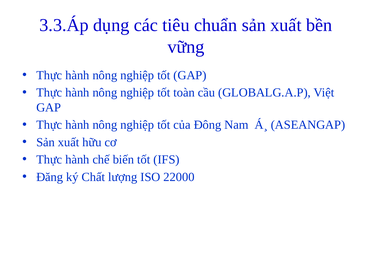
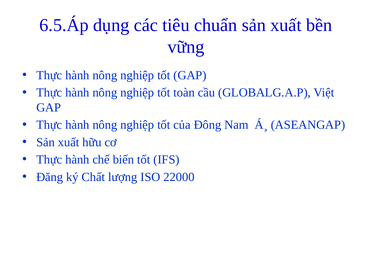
3.3.Áp: 3.3.Áp -> 6.5.Áp (64, 25)
